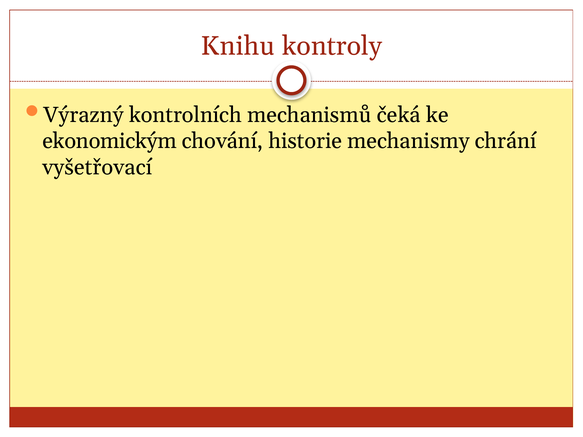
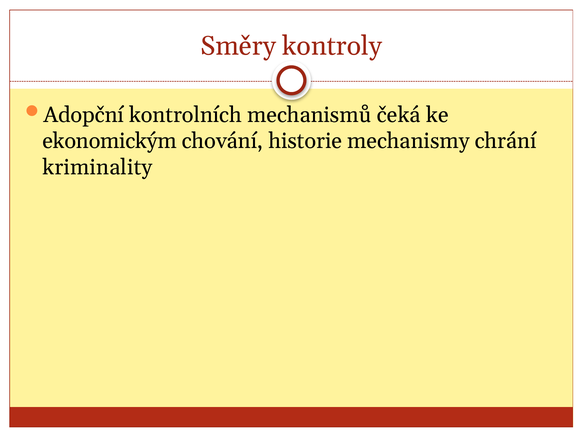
Knihu: Knihu -> Směry (238, 46)
Výrazný: Výrazný -> Adopční (84, 115)
vyšetřovací: vyšetřovací -> kriminality (97, 167)
